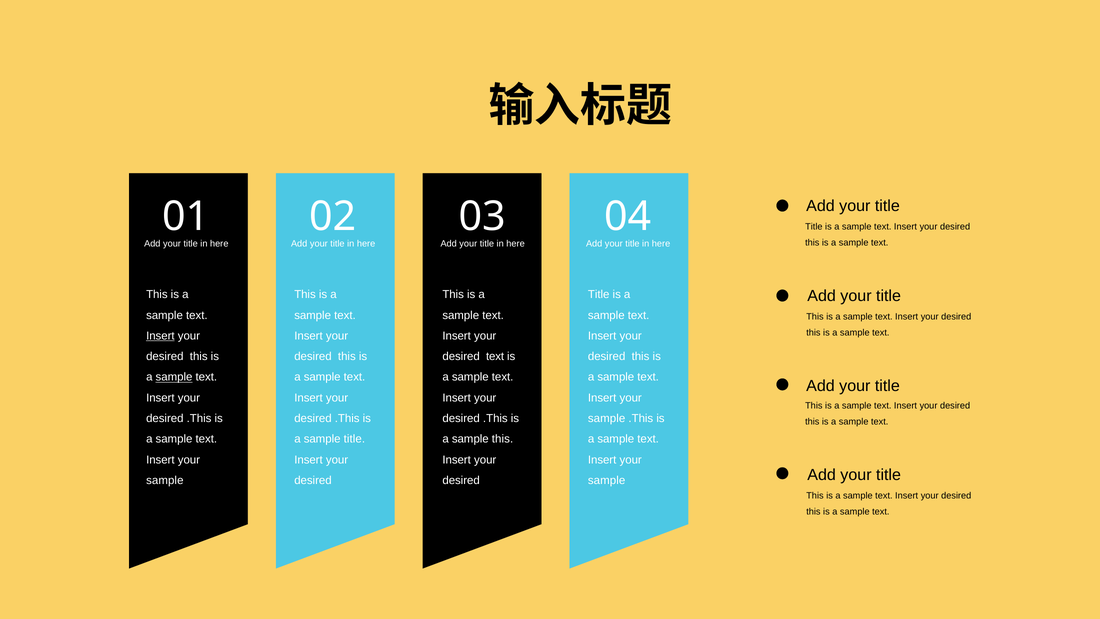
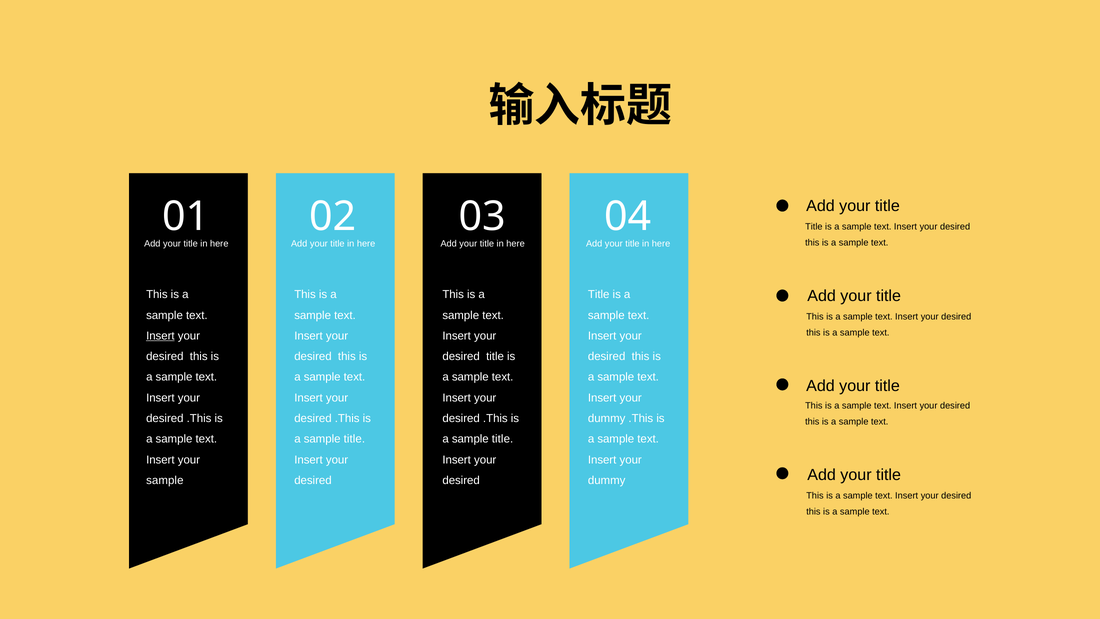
desired text: text -> title (495, 356)
sample underline: present -> none (174, 377)
sample: sample -> dummy (607, 418)
this: this -> title (503, 439)
sample: sample -> dummy (607, 480)
